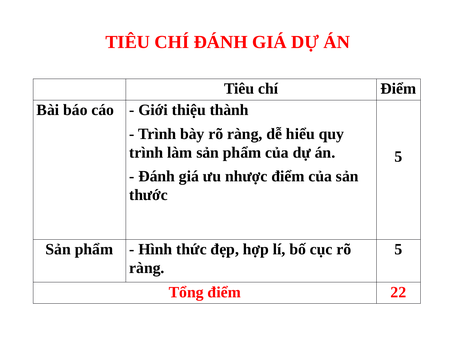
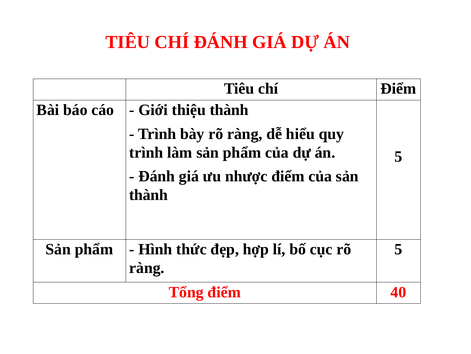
thước: thước -> thành (149, 195)
22: 22 -> 40 (398, 292)
